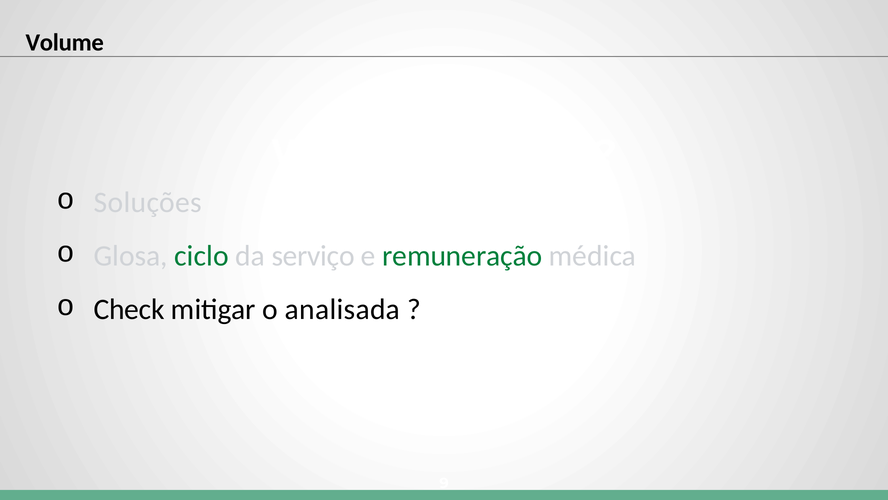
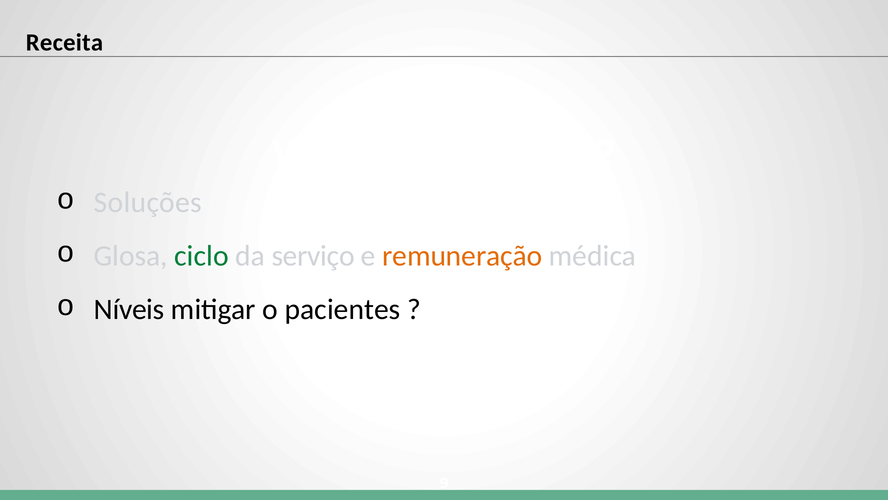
Volume: Volume -> Receita (64, 43)
remuneração colour: green -> orange (462, 256)
Check: Check -> Níveis (129, 309)
analisada: analisada -> pacientes (343, 309)
